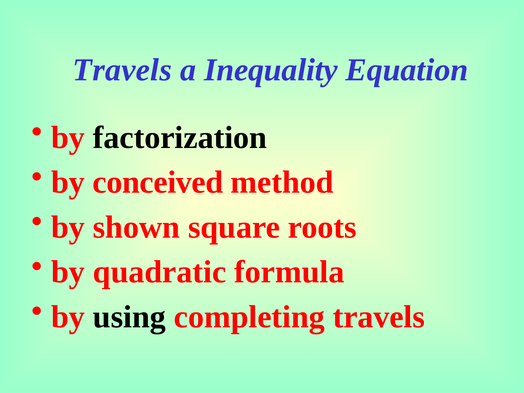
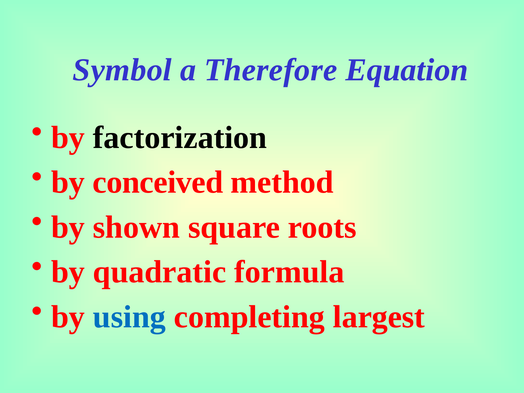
Travels: Travels -> Symbol (122, 70)
Inequality: Inequality -> Therefore (271, 70)
using colour: black -> blue (129, 317)
completing travels: travels -> largest (379, 317)
